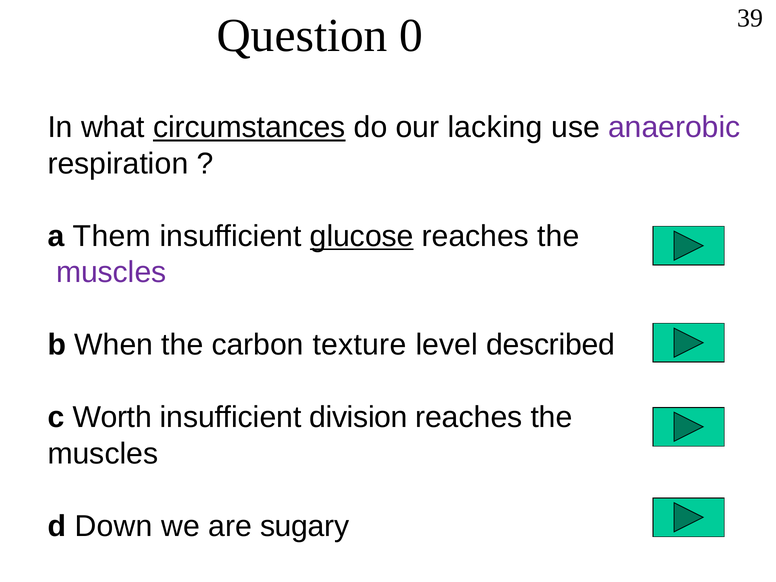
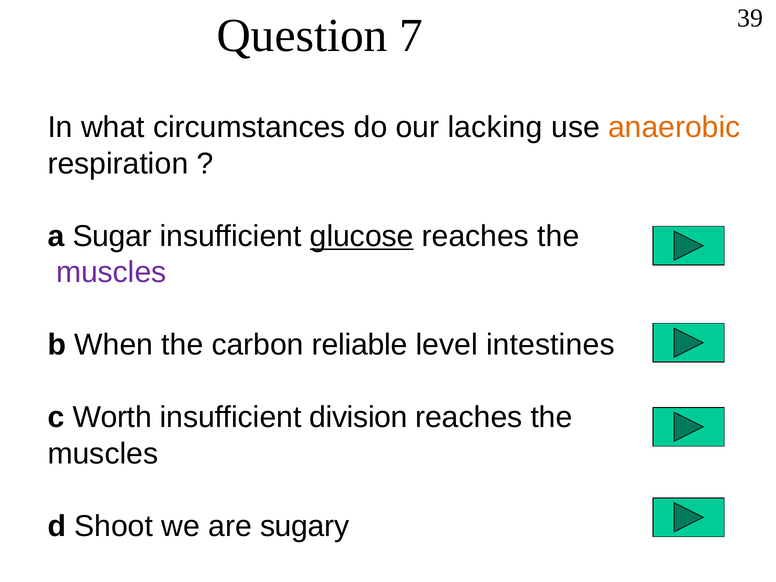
0: 0 -> 7 (411, 36)
circumstances underline: present -> none (249, 127)
anaerobic colour: purple -> orange (674, 127)
Them: Them -> Sugar (112, 236)
texture: texture -> reliable (360, 345)
described: described -> intestines (550, 345)
Down: Down -> Shoot (114, 526)
